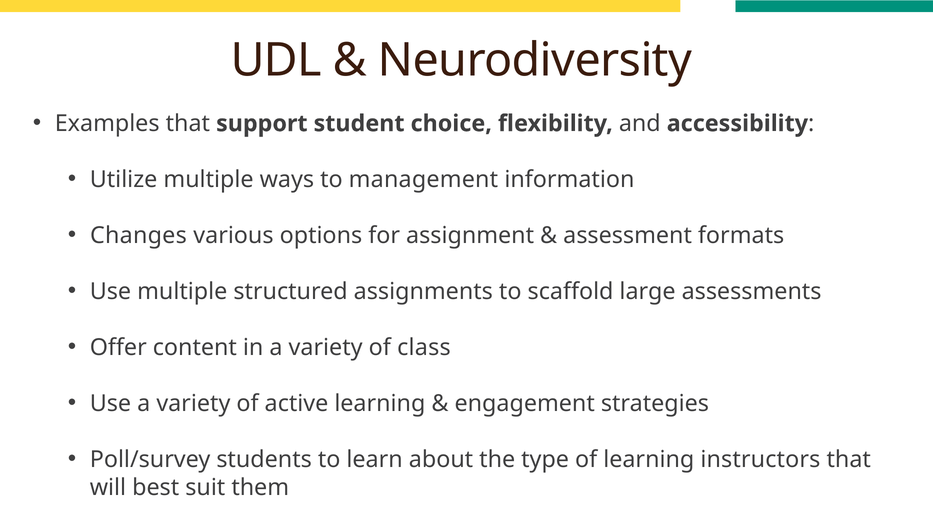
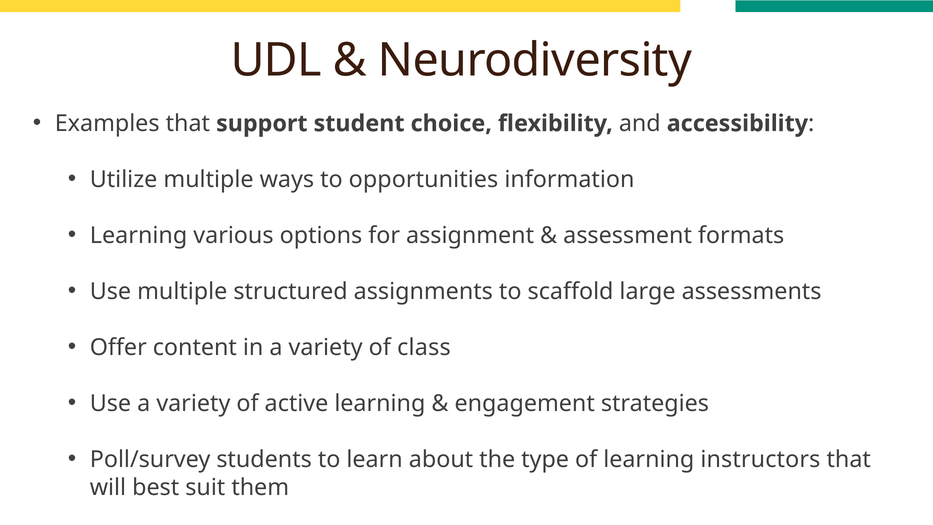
management: management -> opportunities (423, 179)
Changes: Changes -> Learning (139, 235)
